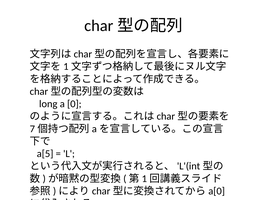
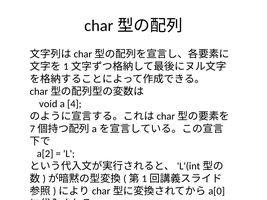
long: long -> void (48, 104)
0: 0 -> 4 (74, 104)
a[5: a[5 -> a[2 (45, 154)
